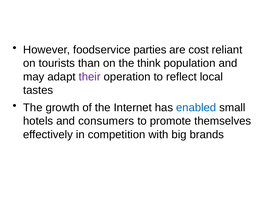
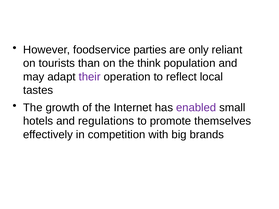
cost: cost -> only (199, 50)
enabled colour: blue -> purple (196, 108)
consumers: consumers -> regulations (106, 121)
